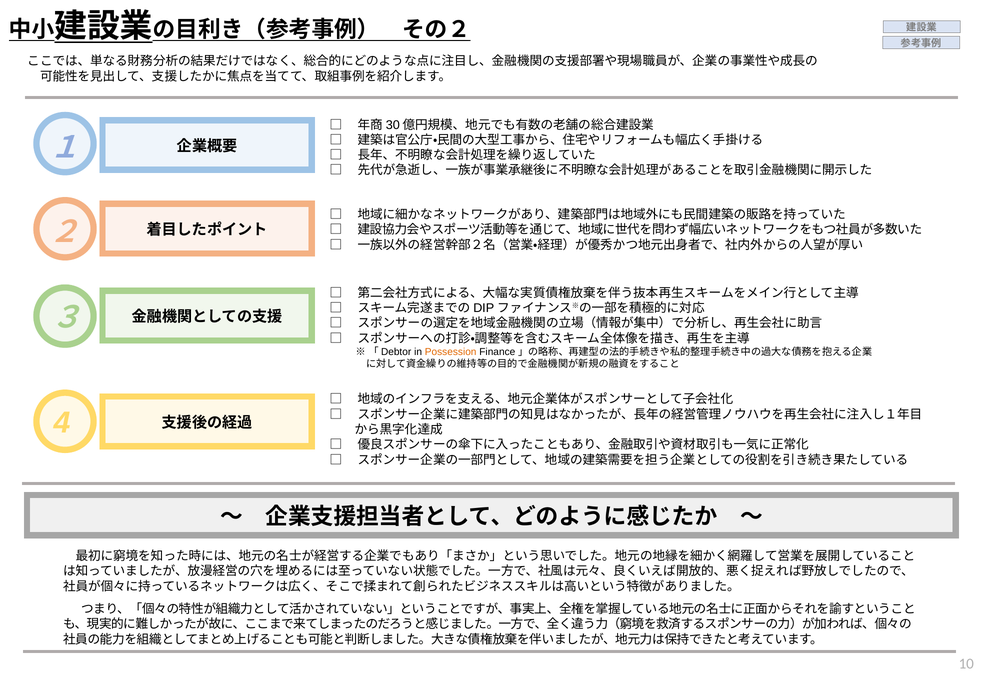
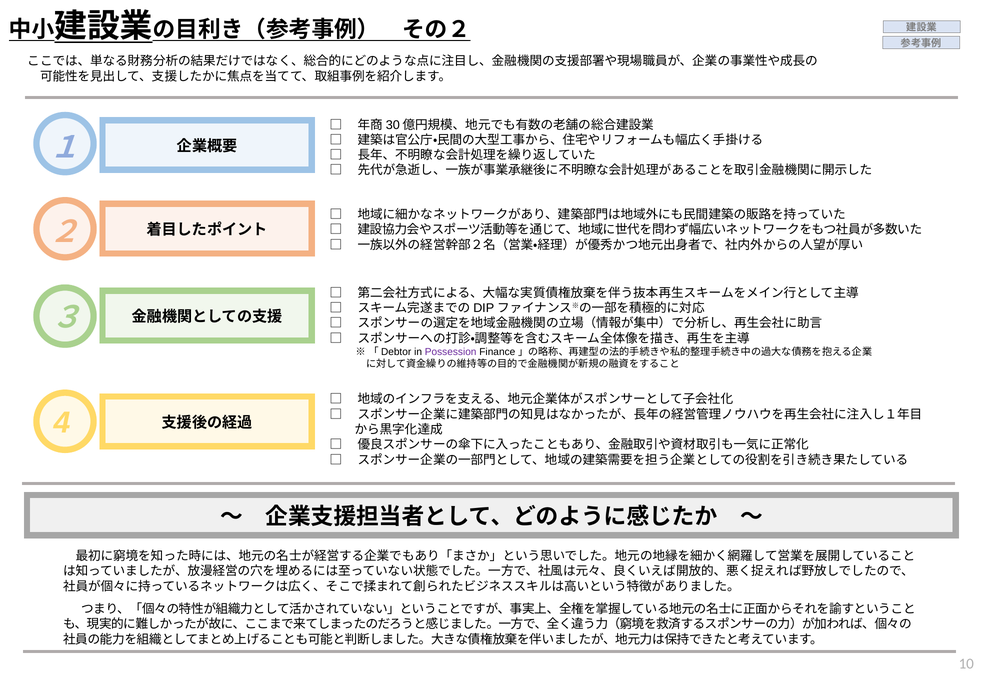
Possession colour: orange -> purple (451, 352)
